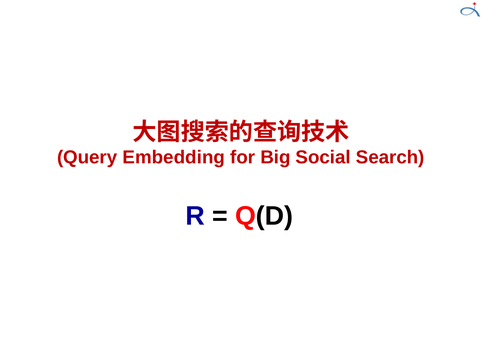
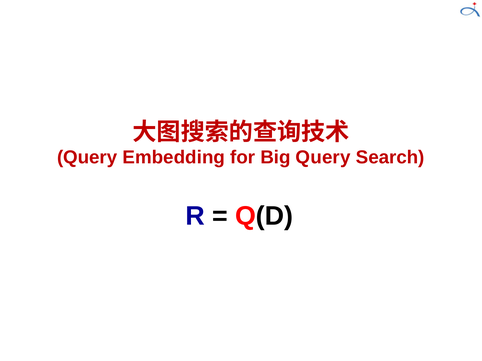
Big Social: Social -> Query (323, 158)
